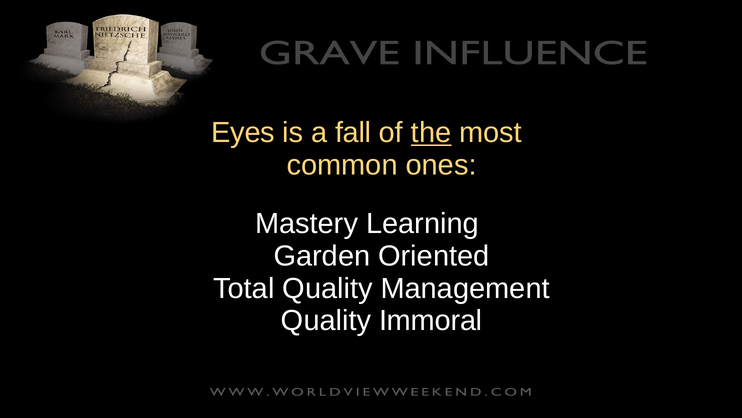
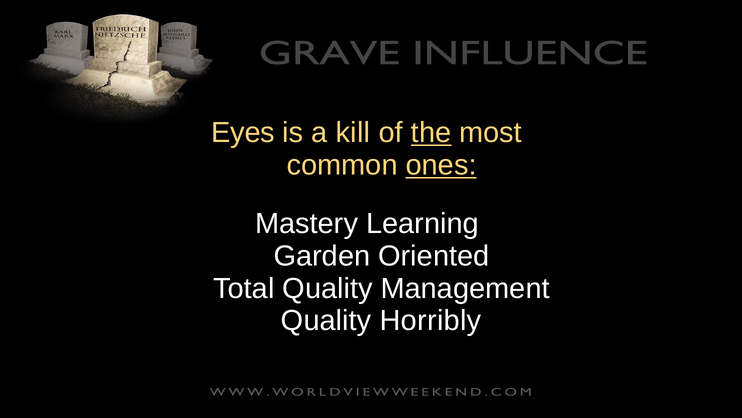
fall: fall -> kill (353, 133)
ones underline: none -> present (441, 165)
Immoral: Immoral -> Horribly (430, 320)
